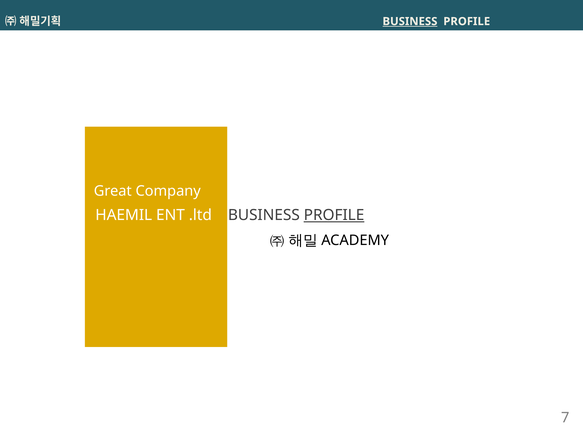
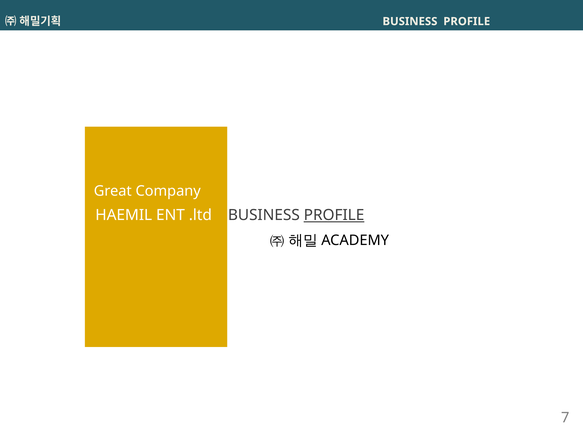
BUSINESS underline: present -> none (410, 21)
